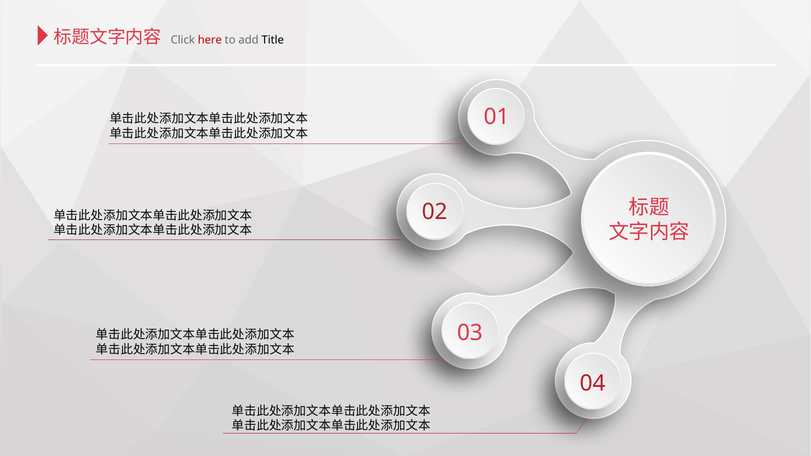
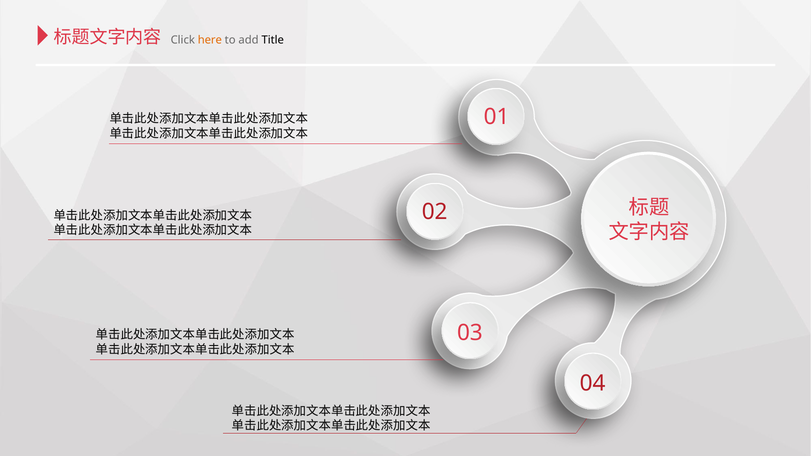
here colour: red -> orange (210, 40)
